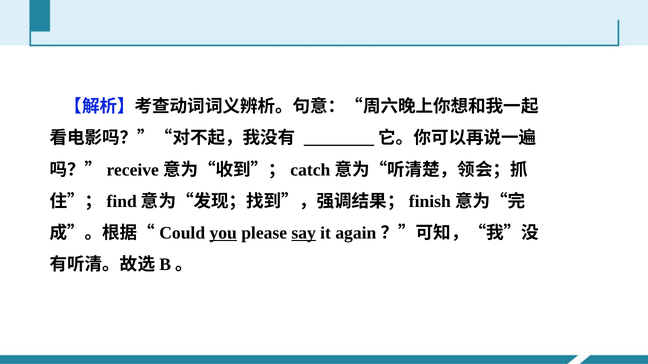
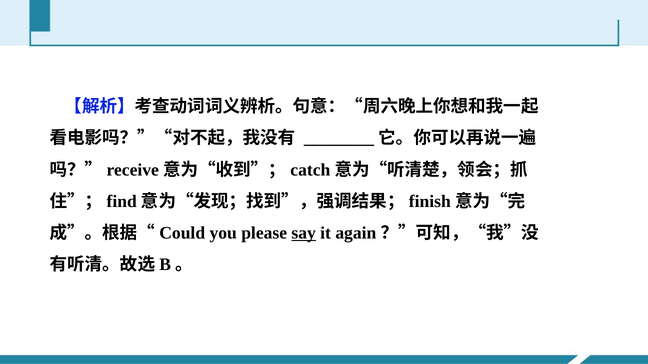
you underline: present -> none (223, 233)
